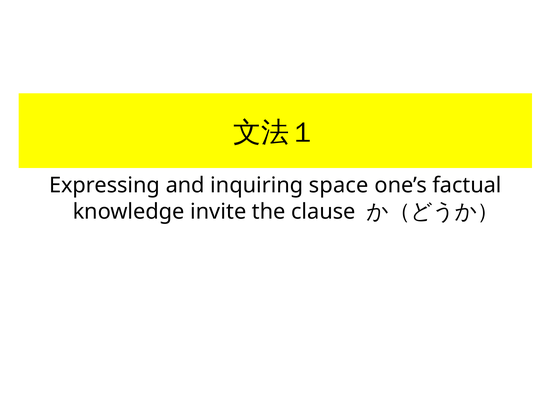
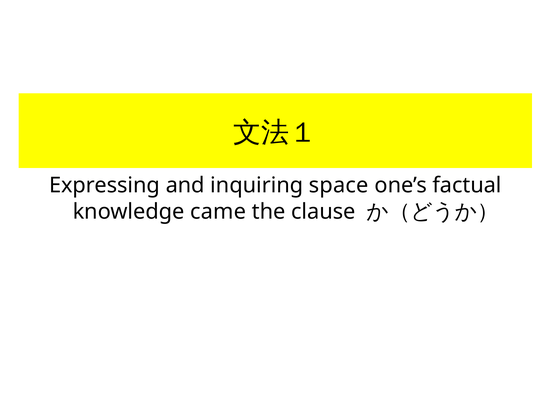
invite: invite -> came (218, 212)
